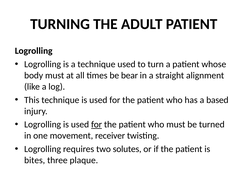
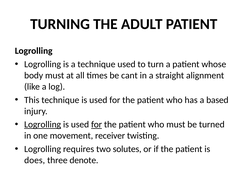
bear: bear -> cant (129, 75)
Logrolling underline: none -> present (43, 125)
bites: bites -> does (35, 160)
plaque: plaque -> denote (84, 160)
